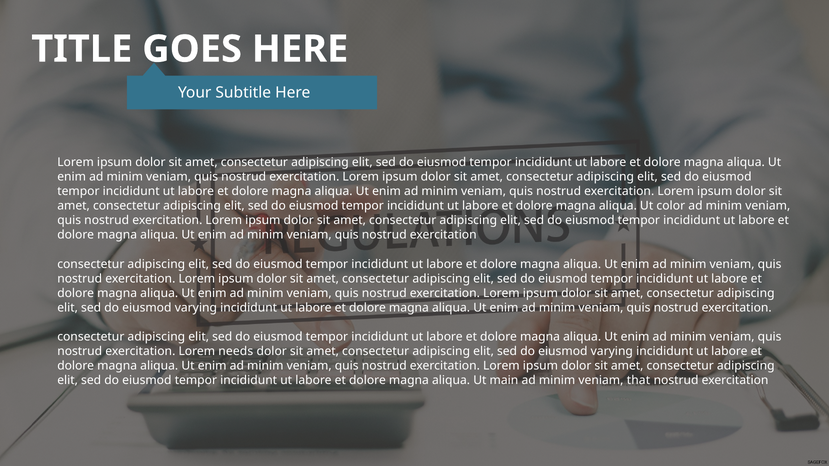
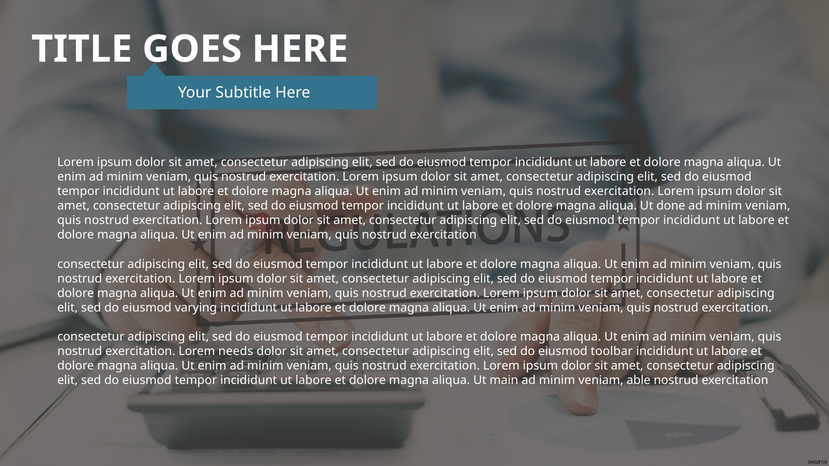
color: color -> done (671, 206)
varying: varying -> toolbar (612, 351)
that: that -> able (639, 380)
